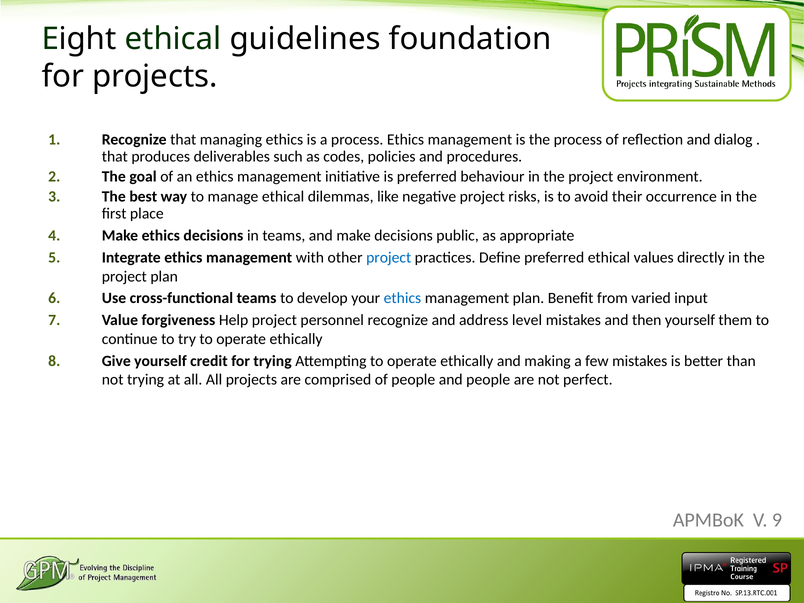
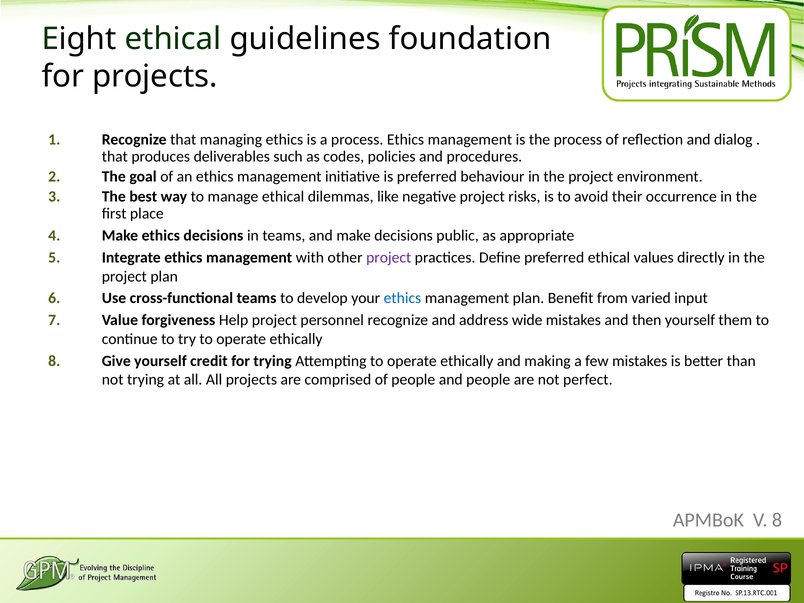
project colour: blue -> purple (389, 258)
level: level -> wide (527, 320)
V 9: 9 -> 8 (777, 520)
